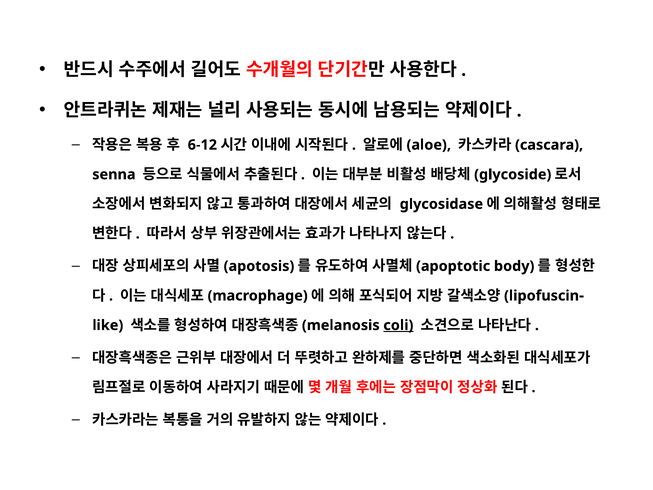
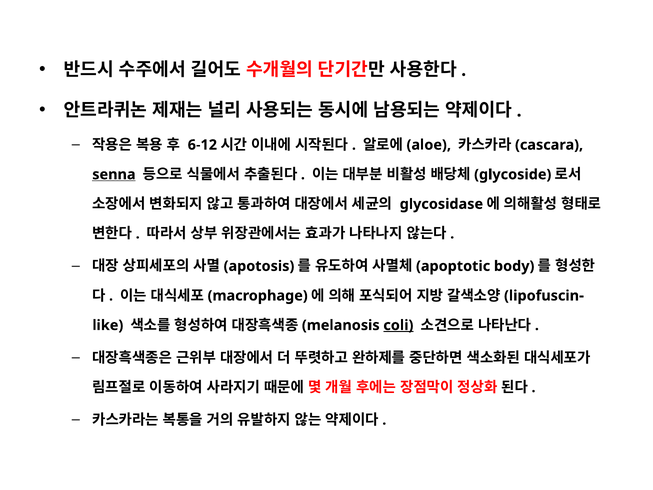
senna underline: none -> present (114, 174)
